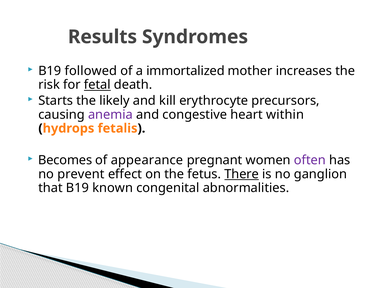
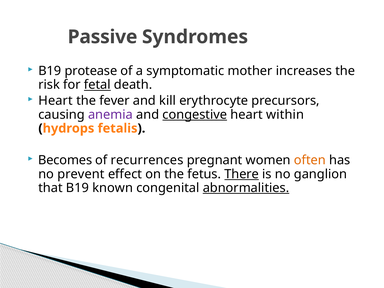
Results: Results -> Passive (103, 37)
followed: followed -> protease (91, 71)
immortalized: immortalized -> symptomatic (185, 71)
Starts: Starts -> Heart (56, 101)
likely: likely -> fever (114, 101)
congestive underline: none -> present (195, 115)
appearance: appearance -> recurrences (147, 160)
often colour: purple -> orange (310, 160)
abnormalities underline: none -> present (246, 188)
